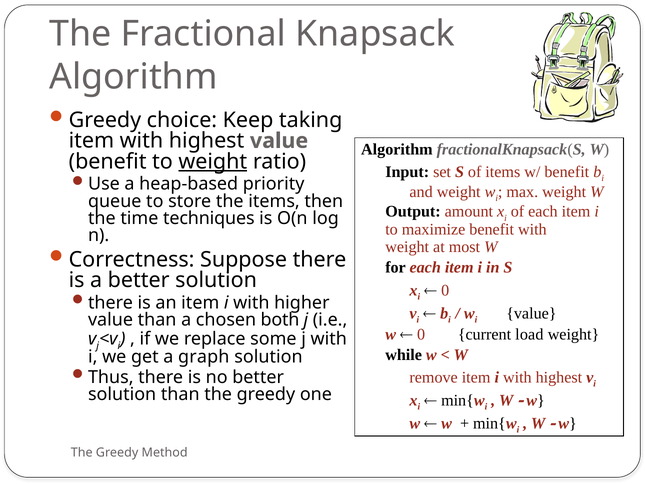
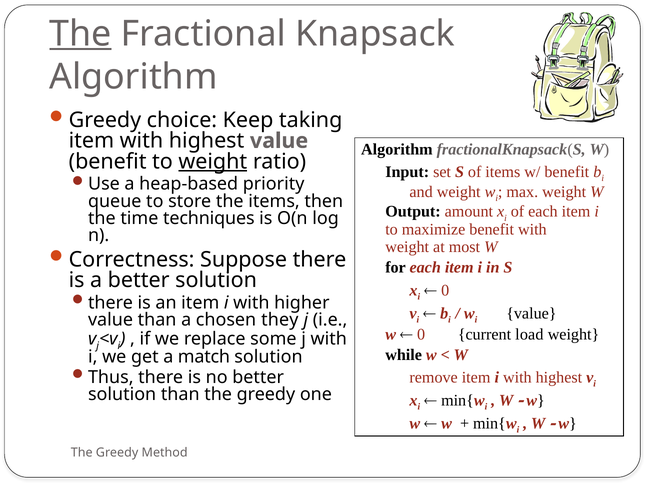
The underline: none -> present (80, 34)
both: both -> they (280, 320)
graph: graph -> match (204, 356)
